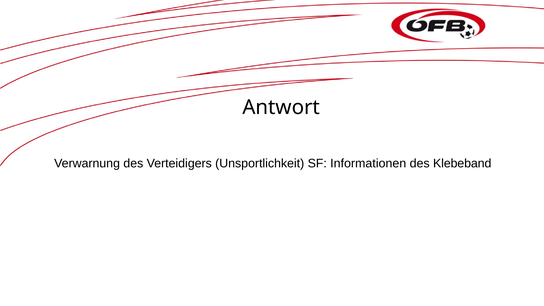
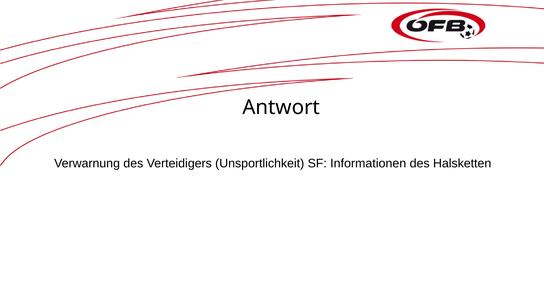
Klebeband: Klebeband -> Halsketten (462, 163)
